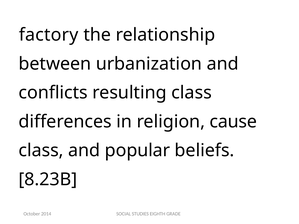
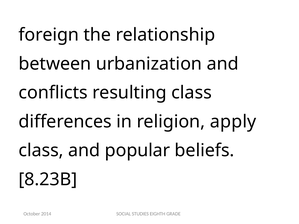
factory: factory -> foreign (49, 35)
cause: cause -> apply (233, 122)
